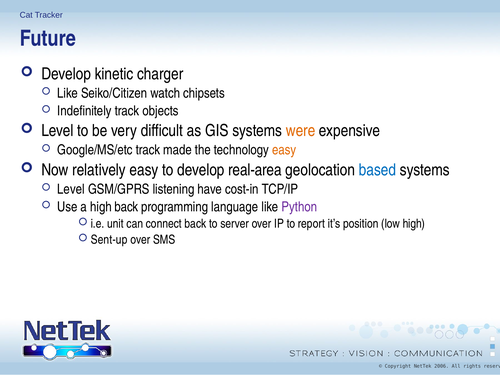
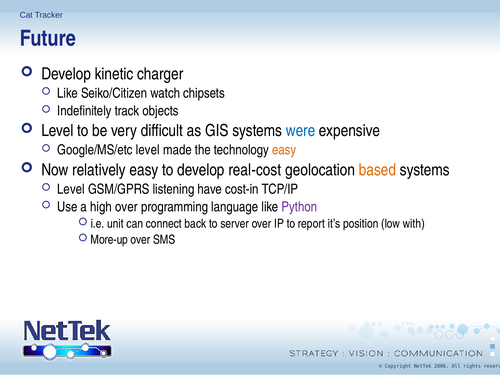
were colour: orange -> blue (301, 131)
Google/MS/etc track: track -> level (148, 150)
real-area: real-area -> real-cost (255, 170)
based colour: blue -> orange (378, 170)
high back: back -> over (126, 207)
low high: high -> with (414, 224)
Sent-up: Sent-up -> More-up (109, 240)
